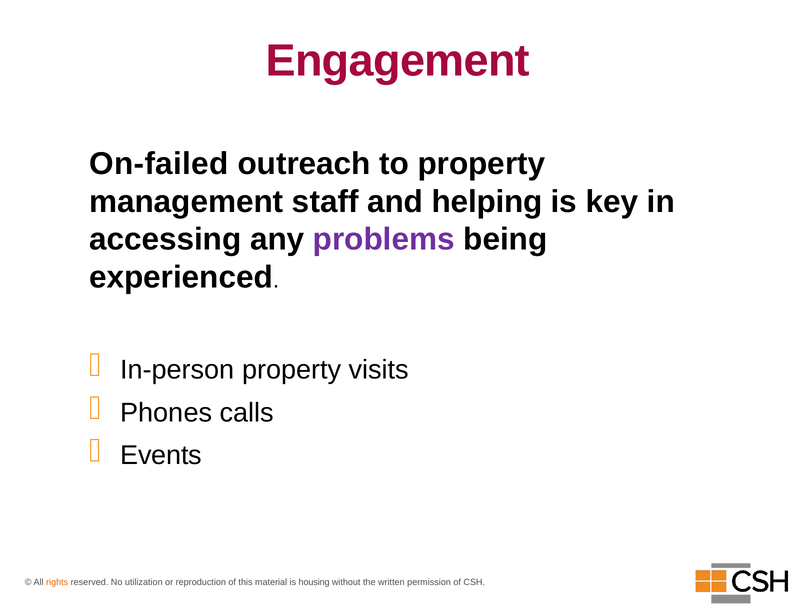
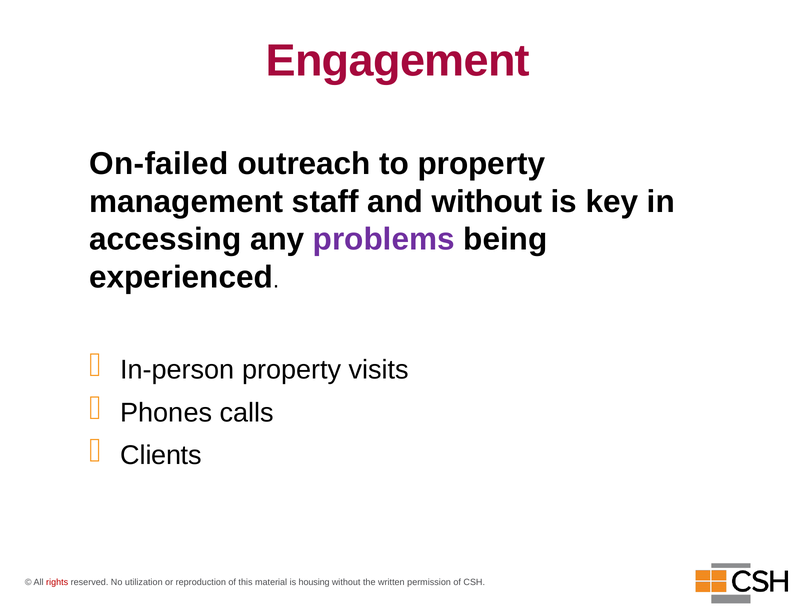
and helping: helping -> without (487, 201)
Events: Events -> Clients (161, 455)
rights colour: orange -> red (57, 581)
